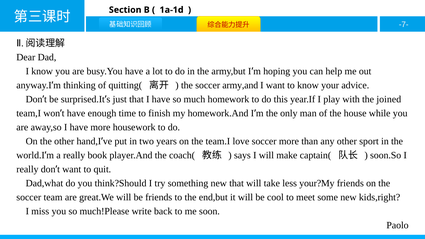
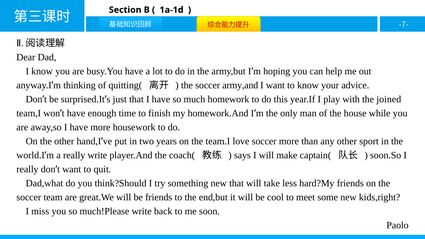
really book: book -> write (97, 155)
your?My: your?My -> hard?My (317, 183)
